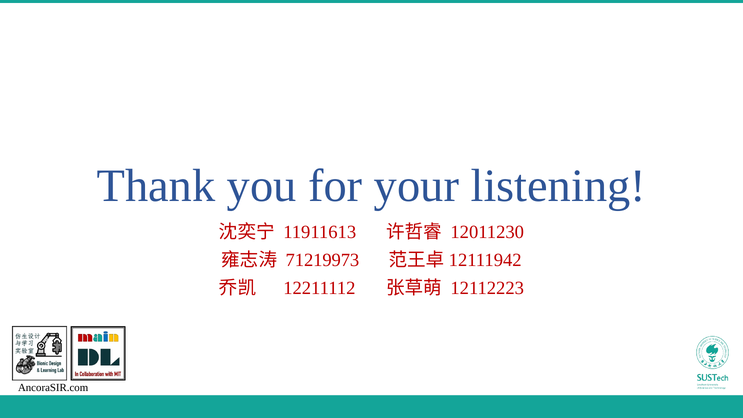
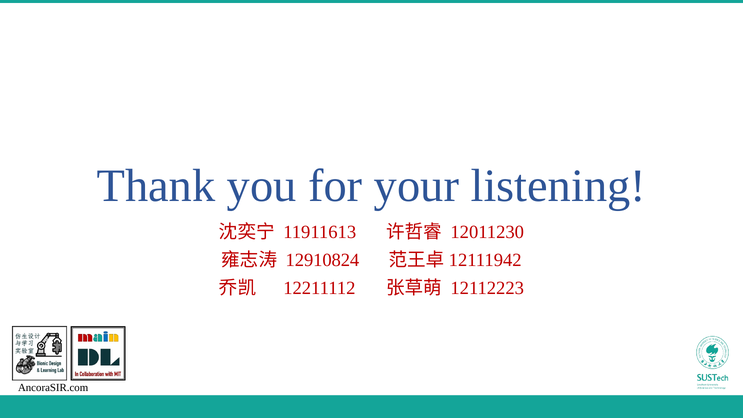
71219973: 71219973 -> 12910824 (322, 260)
